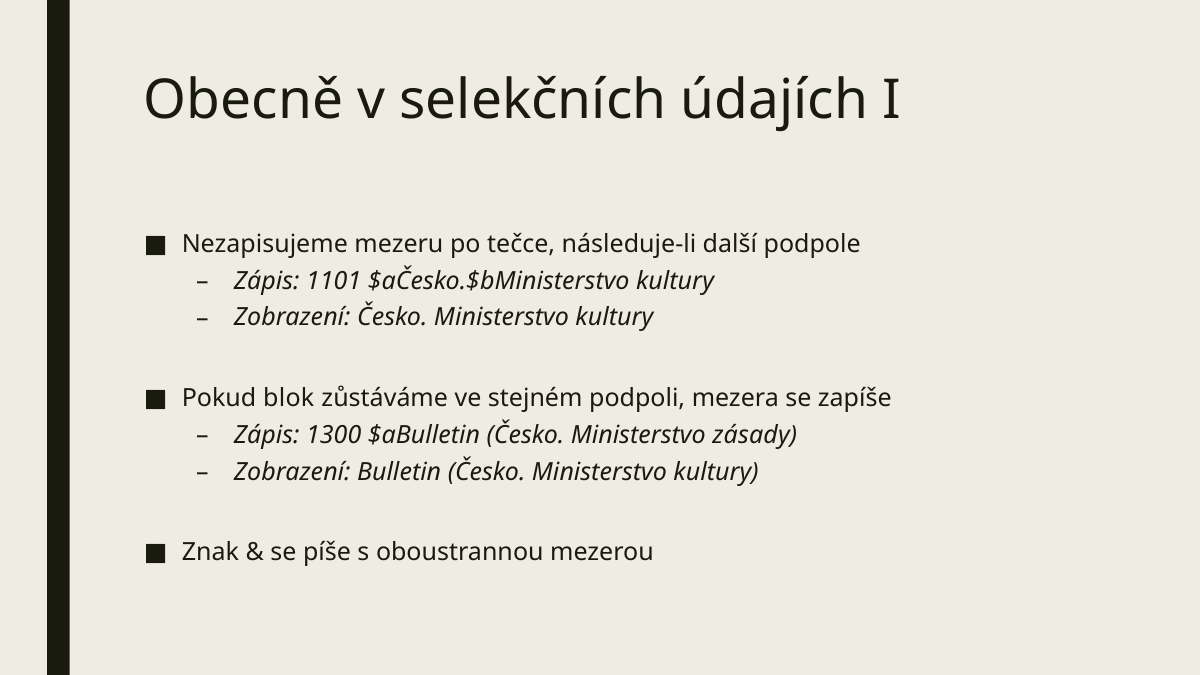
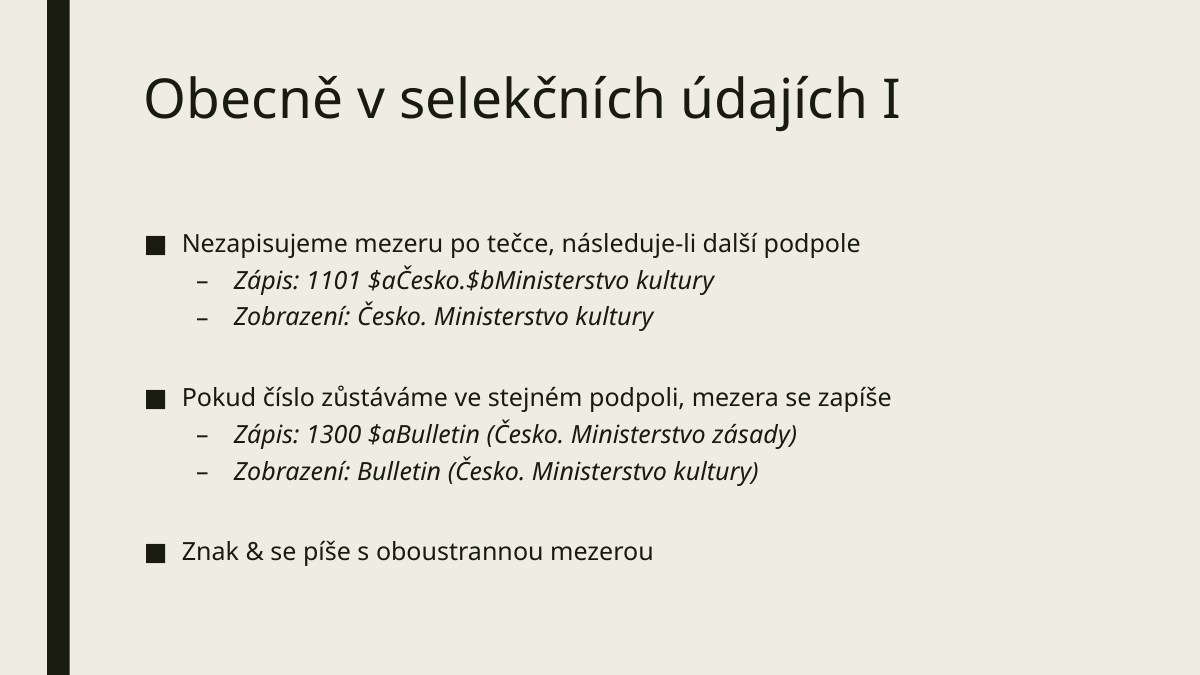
blok: blok -> číslo (289, 398)
